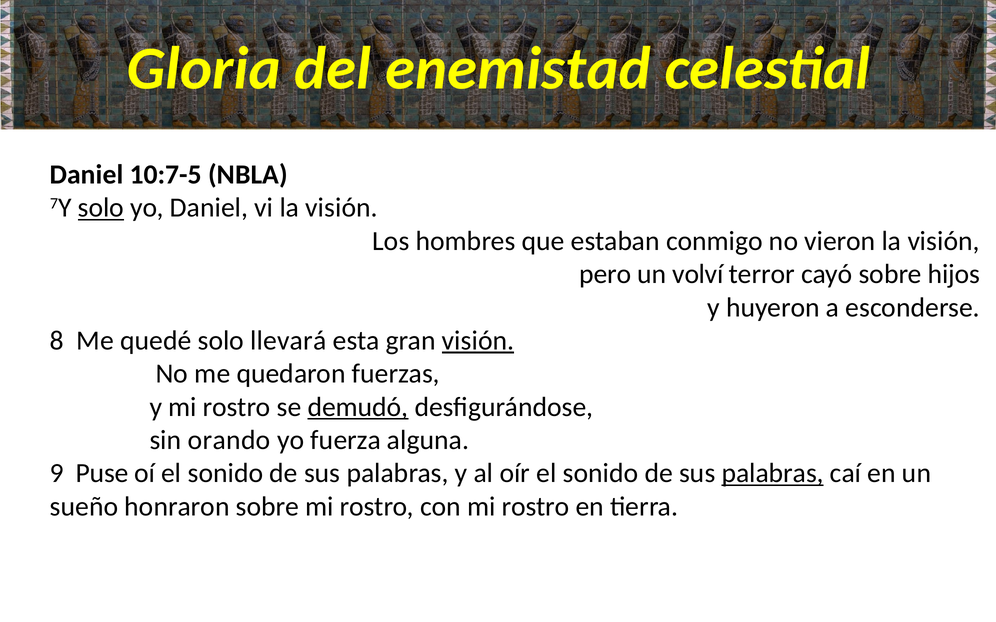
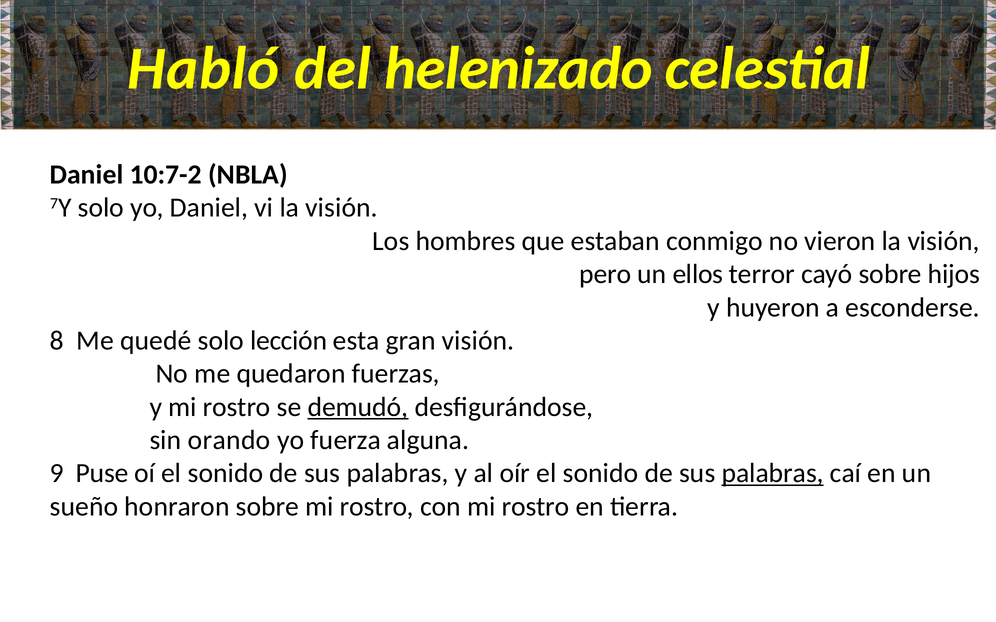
Gloria: Gloria -> Habló (203, 69)
enemistad: enemistad -> helenizado (518, 69)
10:7-5: 10:7-5 -> 10:7-2 (166, 175)
solo underline: present -> none (101, 208)
volví: volví -> ellos (698, 274)
llevará: llevará -> lección (289, 341)
visión underline: present -> none (478, 341)
